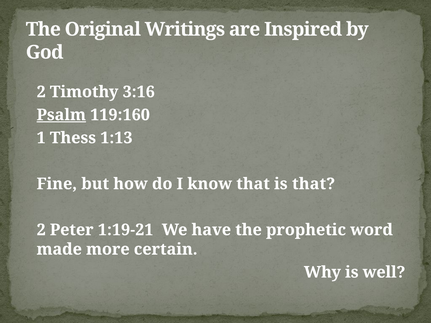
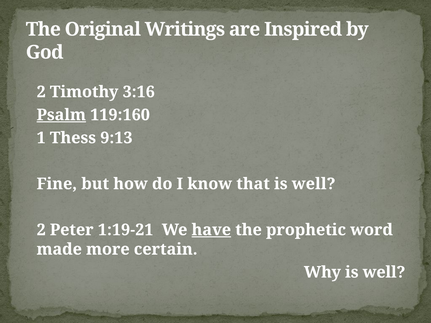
1:13: 1:13 -> 9:13 (116, 138)
that is that: that -> well (314, 184)
have underline: none -> present (211, 230)
